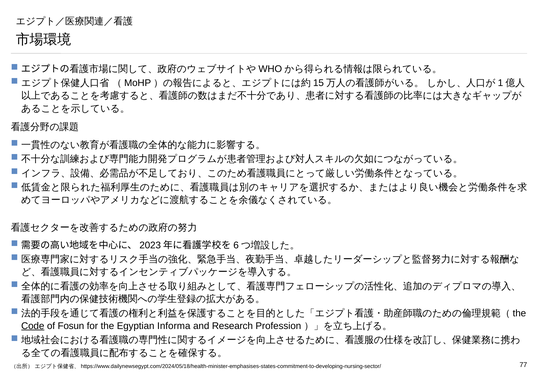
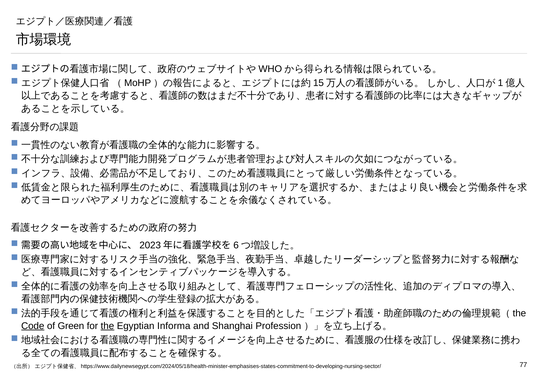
Fosun: Fosun -> Green (71, 325)
the underline: none -> present (107, 325)
Research: Research -> Shanghai (232, 325)
